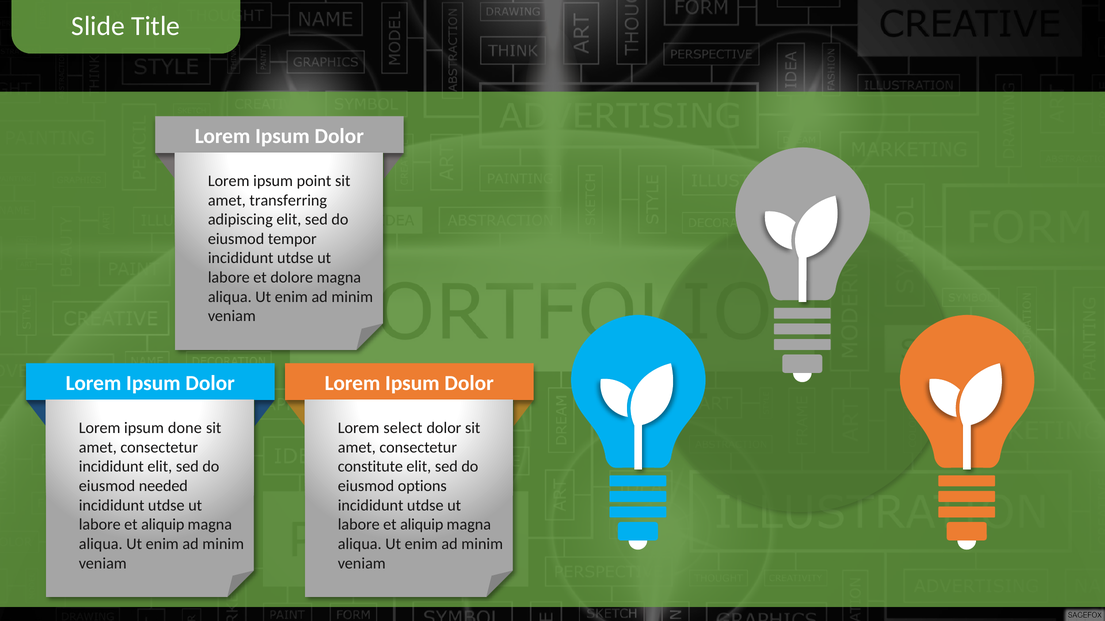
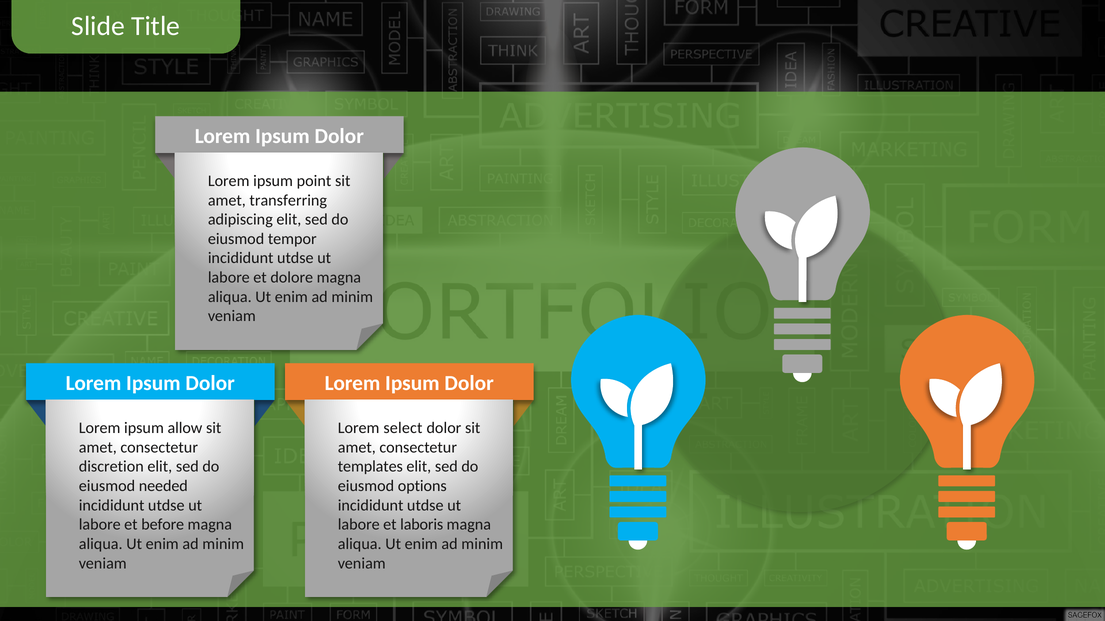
done: done -> allow (185, 428)
incididunt: incididunt -> discretion (111, 467)
constitute: constitute -> templates (370, 467)
aliquip: aliquip -> before (163, 525)
aliquip: aliquip -> laboris (422, 525)
